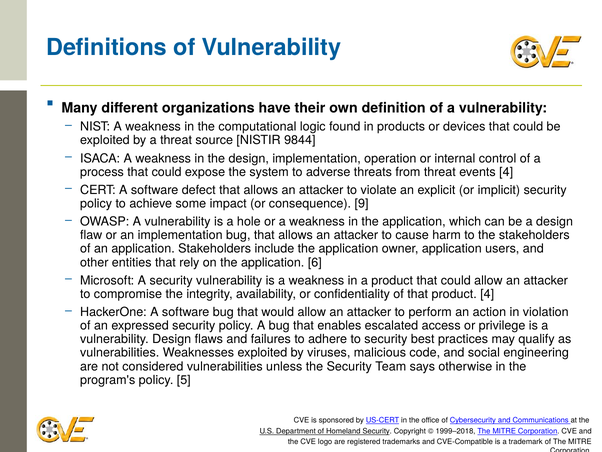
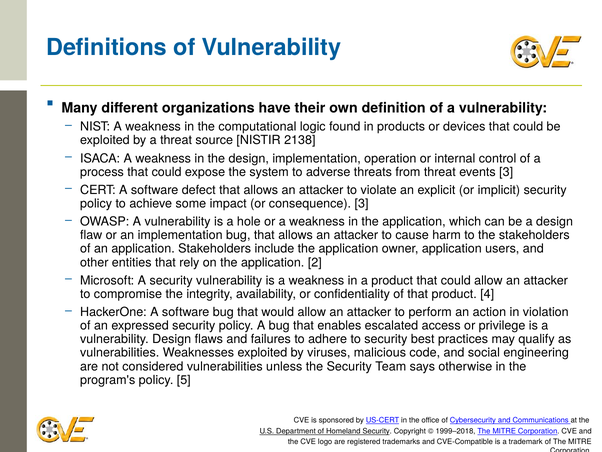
9844: 9844 -> 2138 (300, 140)
events 4: 4 -> 3 (506, 172)
consequence 9: 9 -> 3 (362, 203)
6: 6 -> 2 (315, 262)
